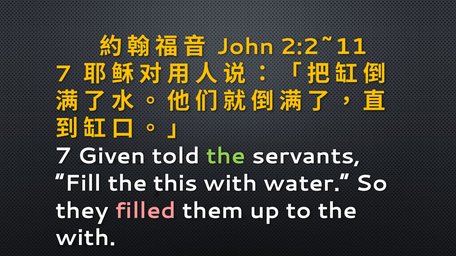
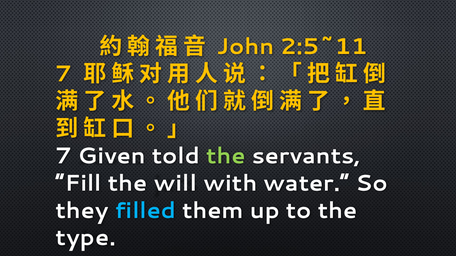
2:2~11: 2:2~11 -> 2:5~11 (324, 47)
this: this -> will (175, 184)
filled colour: pink -> light blue (145, 211)
with: with -> type (86, 238)
